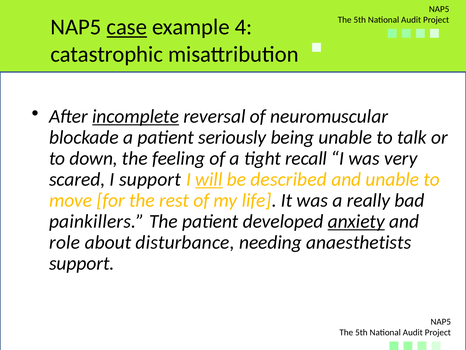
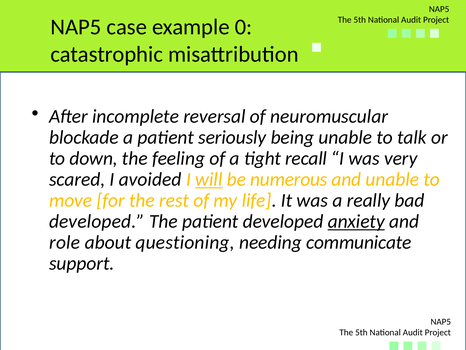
case underline: present -> none (127, 27)
4: 4 -> 0 (244, 27)
incomplete underline: present -> none (136, 116)
I support: support -> avoided (150, 179)
described: described -> numerous (289, 179)
painkillers: painkillers -> developed (97, 221)
disturbance: disturbance -> questioning (185, 242)
anaesthetists: anaesthetists -> communicate (359, 242)
